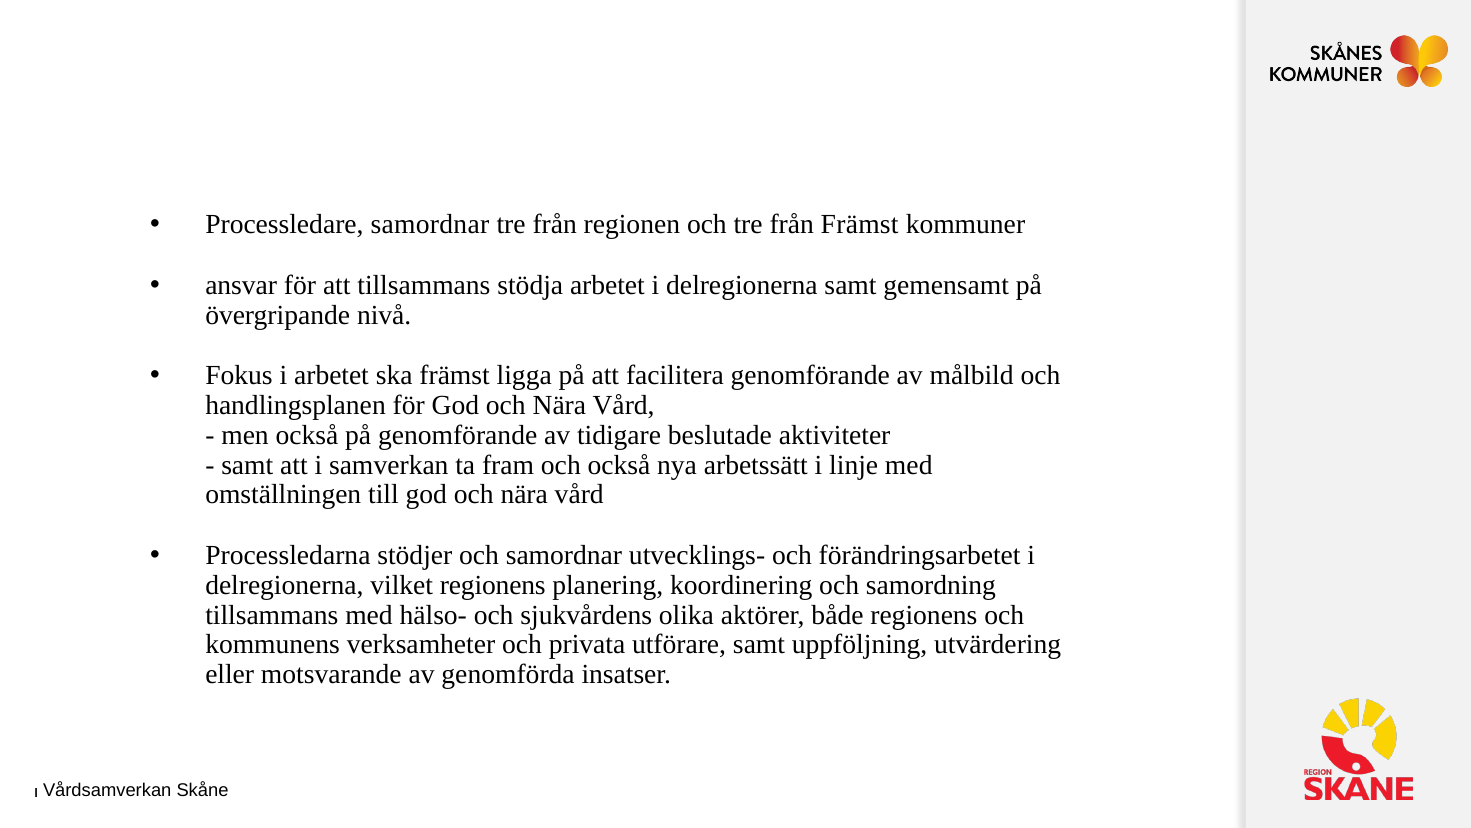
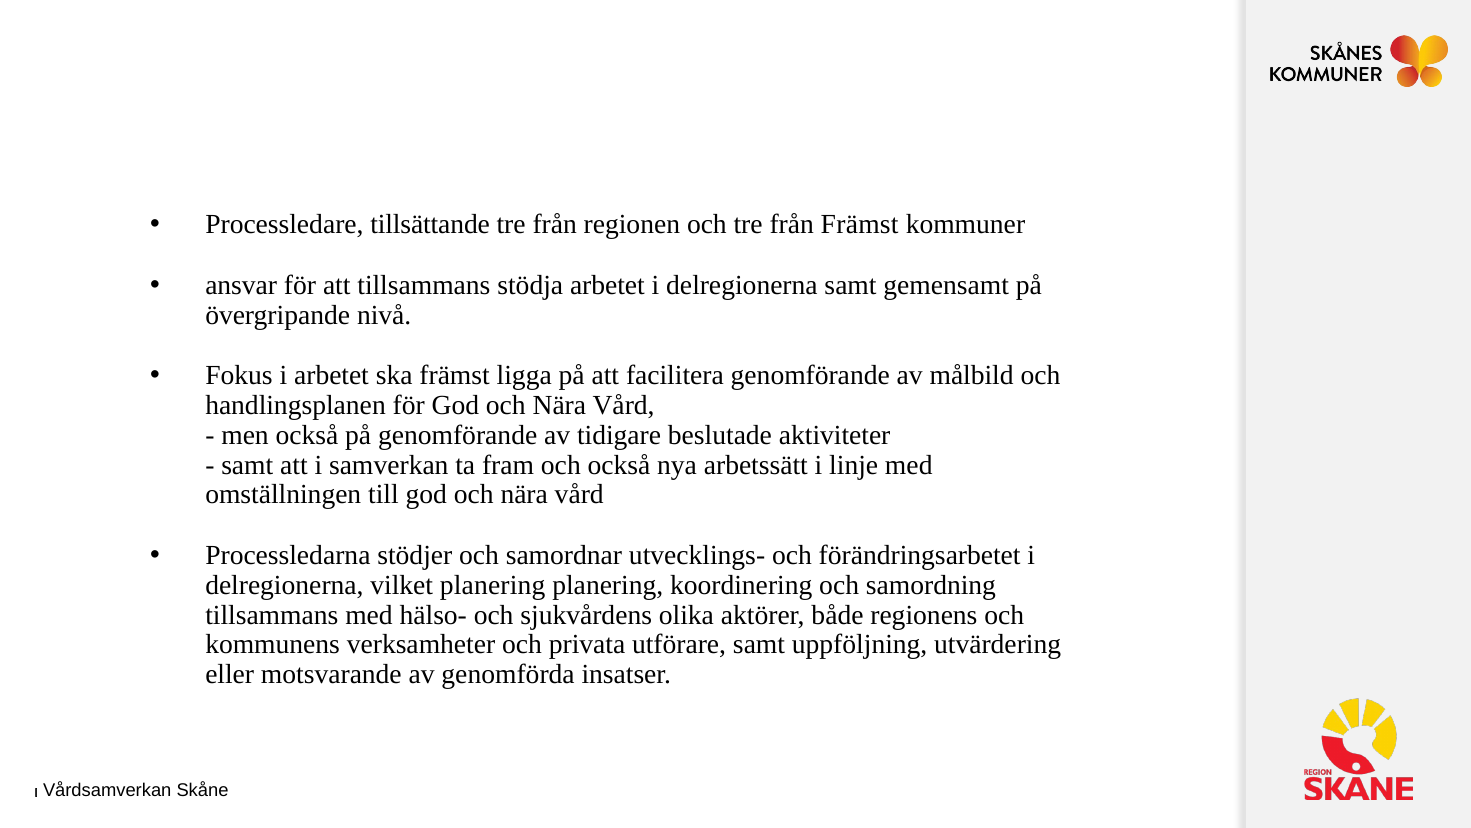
Processledare samordnar: samordnar -> tillsättande (430, 225)
vilket regionens: regionens -> planering (493, 585)
